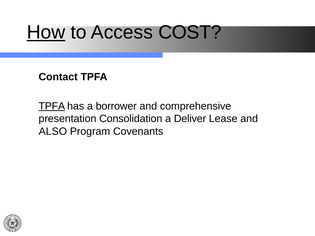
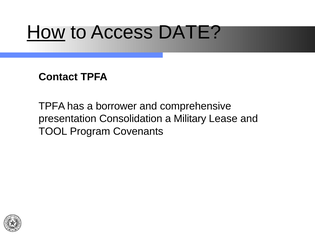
COST: COST -> DATE (190, 32)
TPFA underline: present -> none (52, 106)
Deliver: Deliver -> Military (190, 119)
ALSO: ALSO -> TOOL (53, 131)
